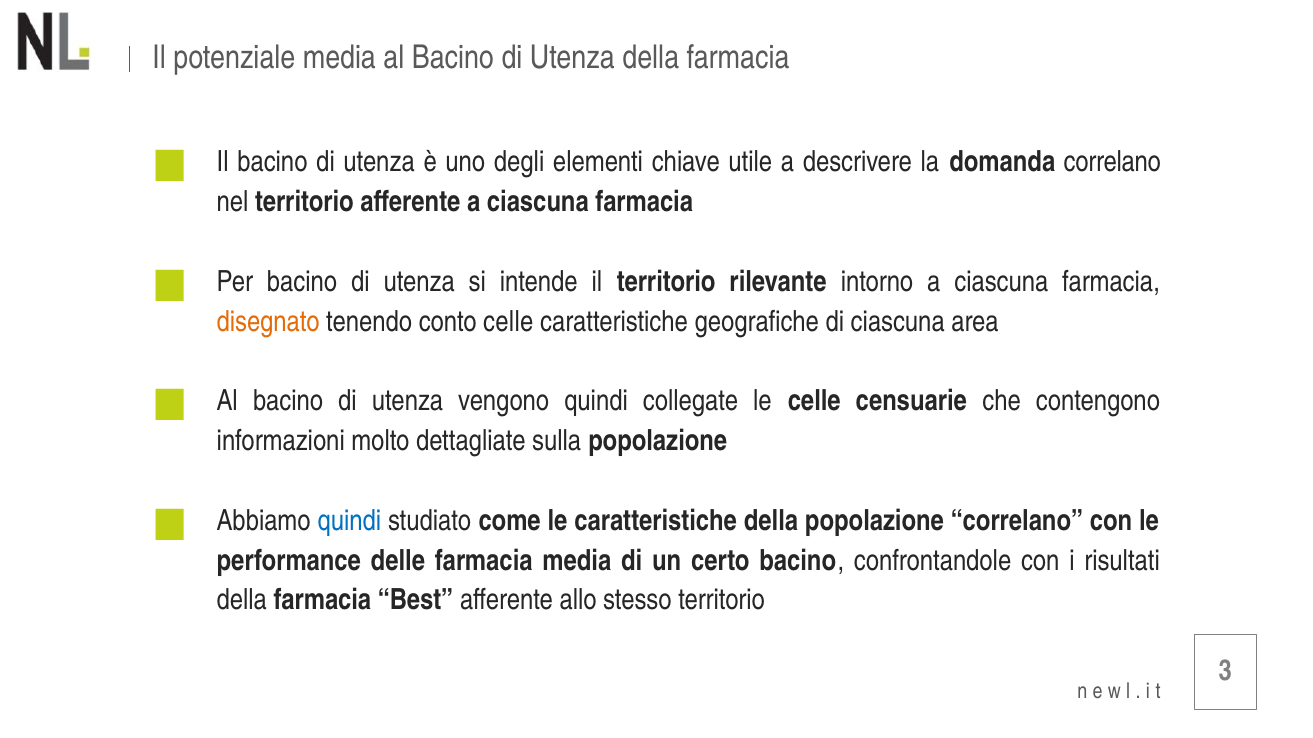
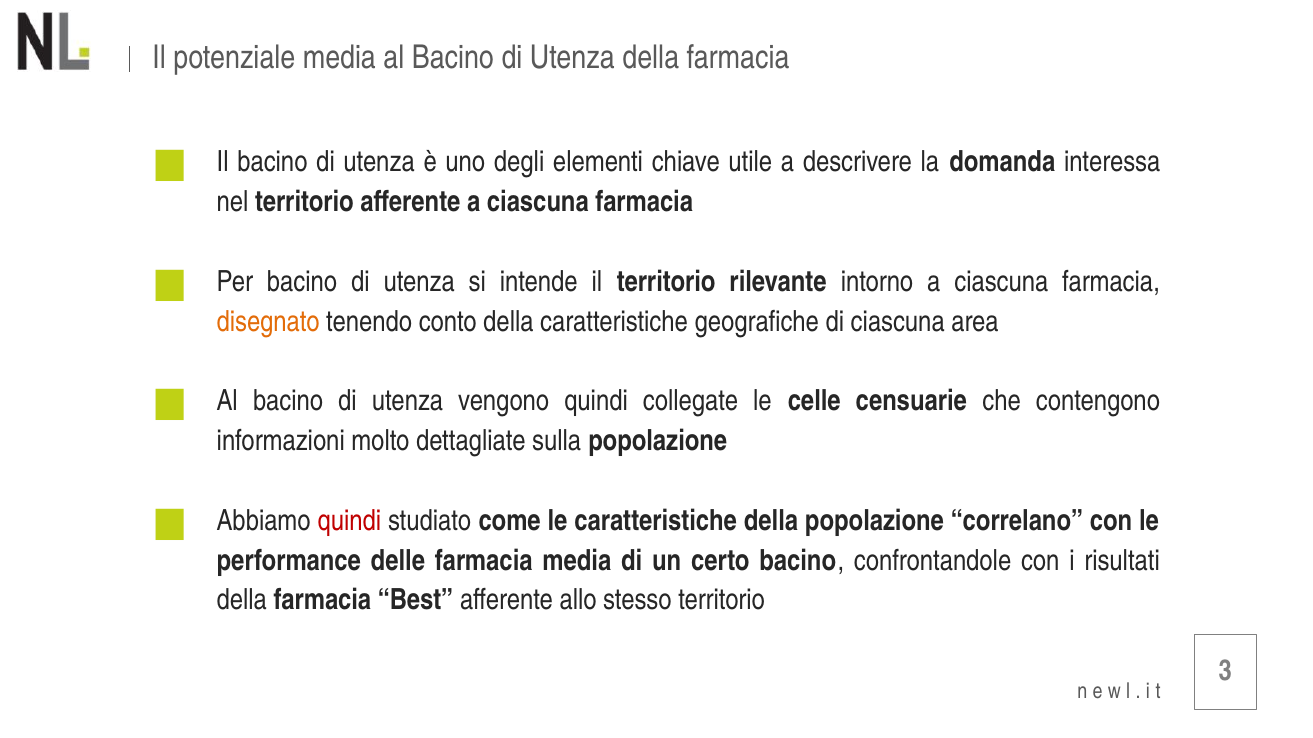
domanda correlano: correlano -> interessa (1112, 162)
conto celle: celle -> della (508, 322)
quindi colour: blue -> red (349, 521)
